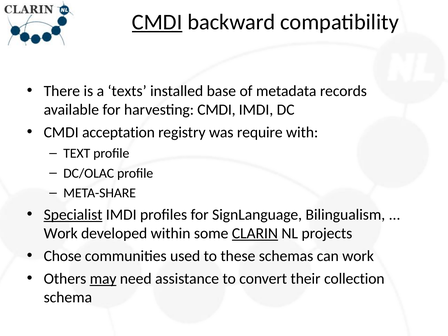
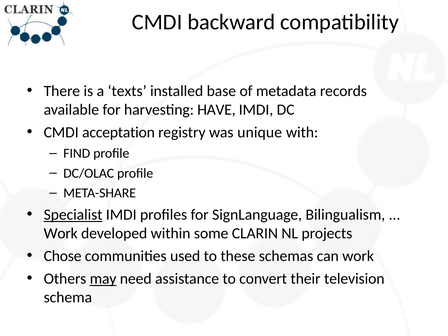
CMDI underline: present -> none (157, 22)
harvesting CMDI: CMDI -> HAVE (216, 110)
require: require -> unique (260, 132)
TEXT: TEXT -> FIND (77, 153)
CLARIN underline: present -> none (255, 233)
collection: collection -> television (354, 279)
